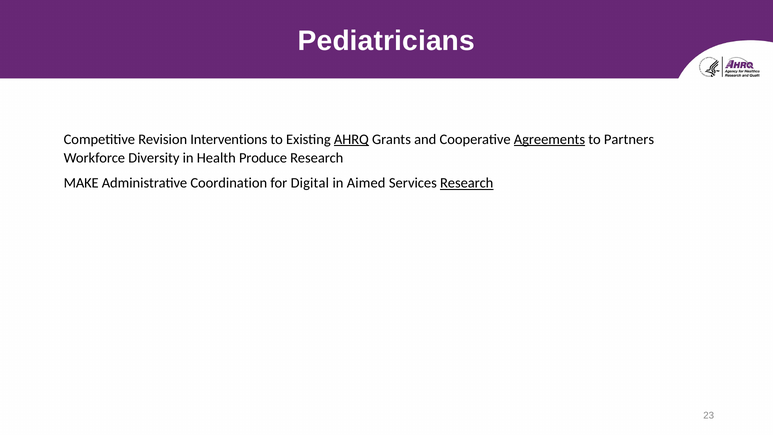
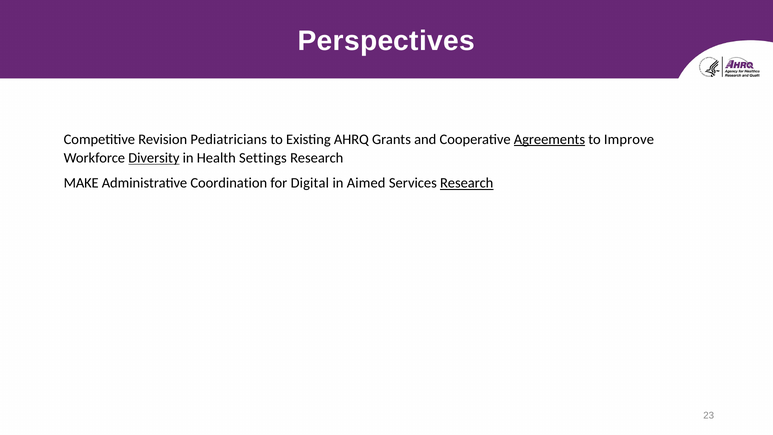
Pediatricians: Pediatricians -> Perspectives (386, 41)
Interventions: Interventions -> Pediatricians (229, 139)
AHRQ underline: present -> none (351, 139)
Partners: Partners -> Improve (629, 139)
Diversity underline: none -> present (154, 158)
Produce: Produce -> Settings (263, 158)
